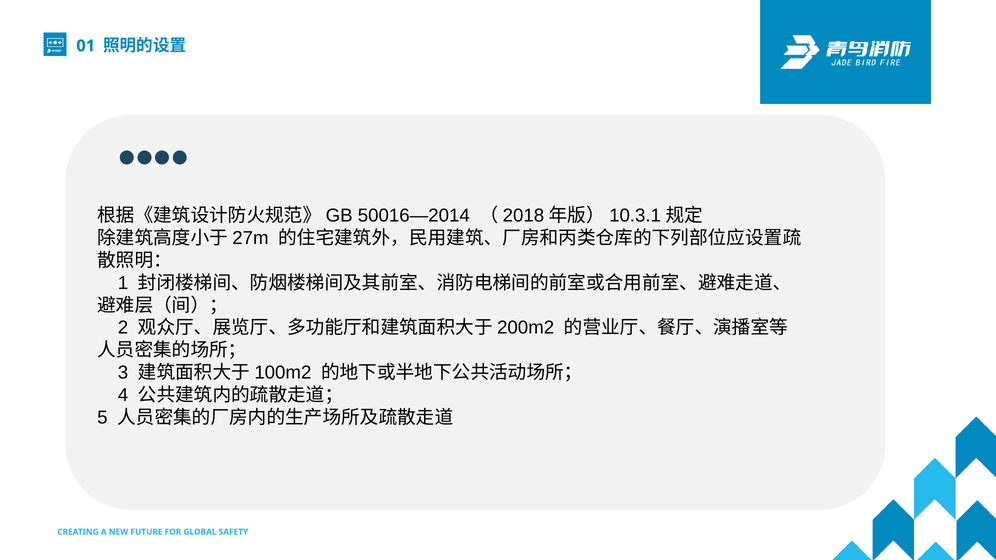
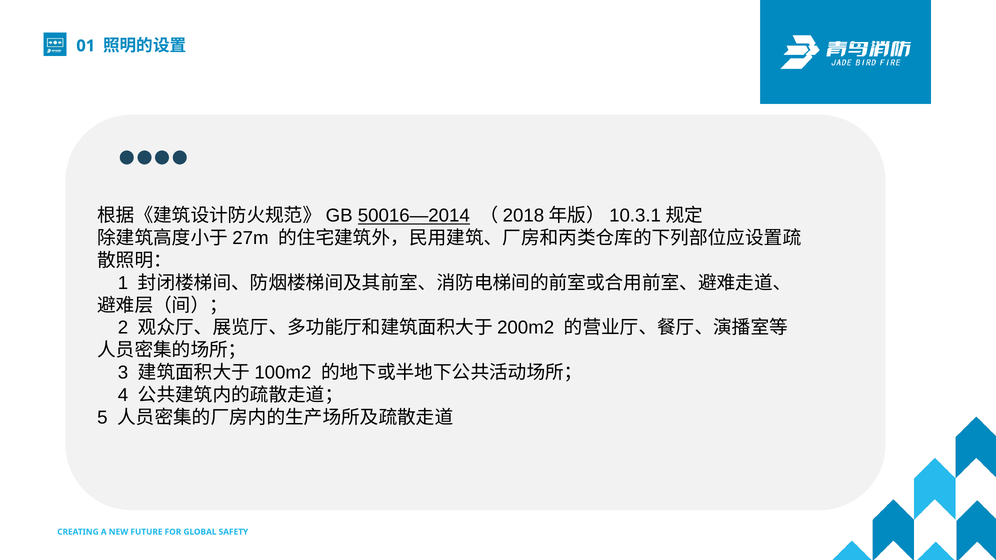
50016—2014 underline: none -> present (414, 216)
